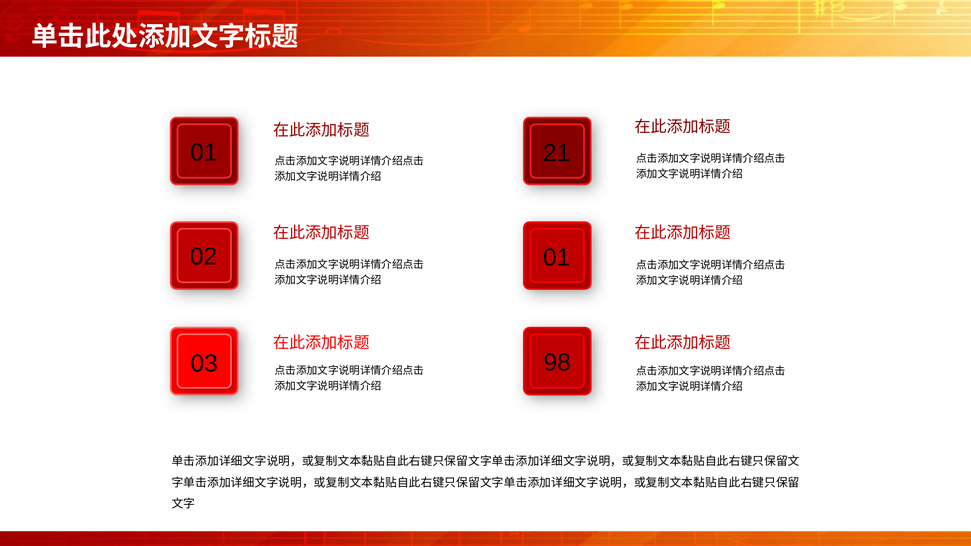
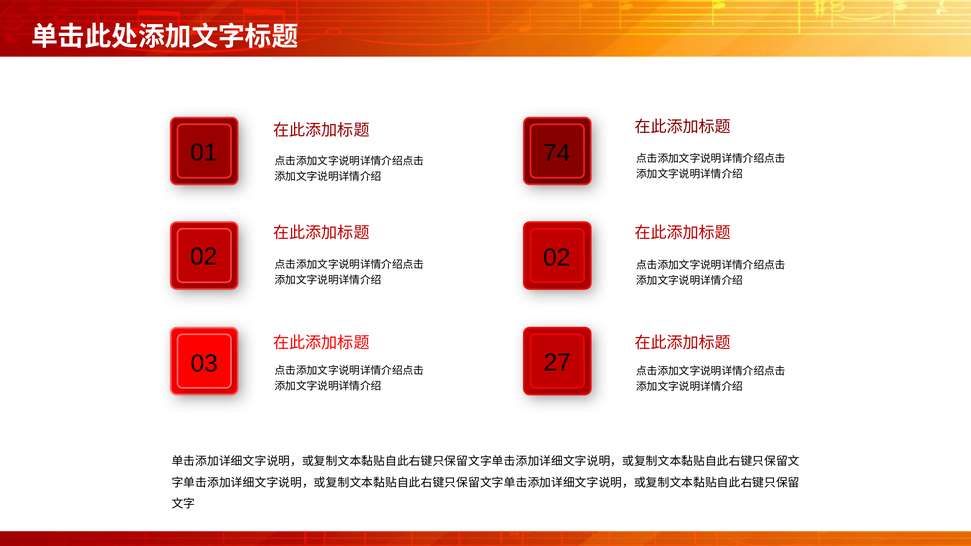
21: 21 -> 74 (557, 153)
02 01: 01 -> 02 (557, 258)
98: 98 -> 27 (557, 363)
